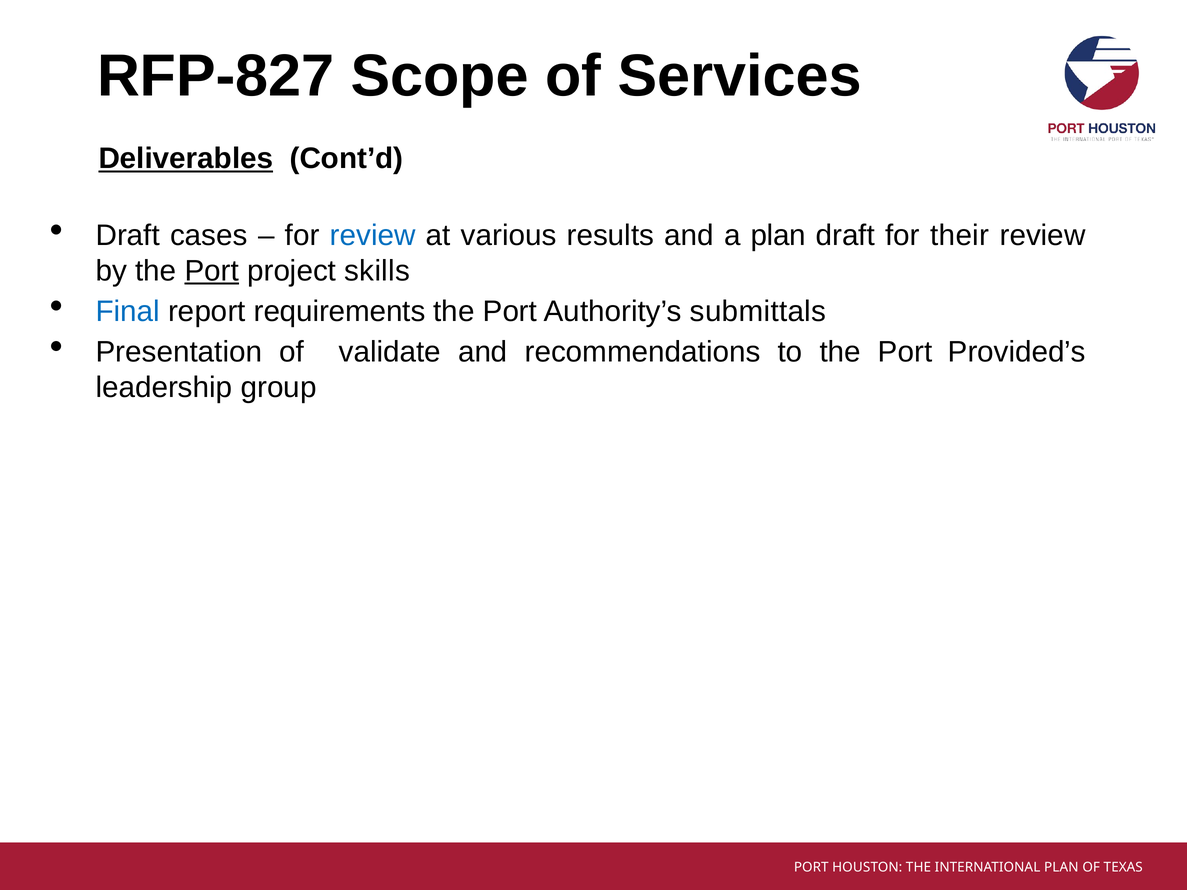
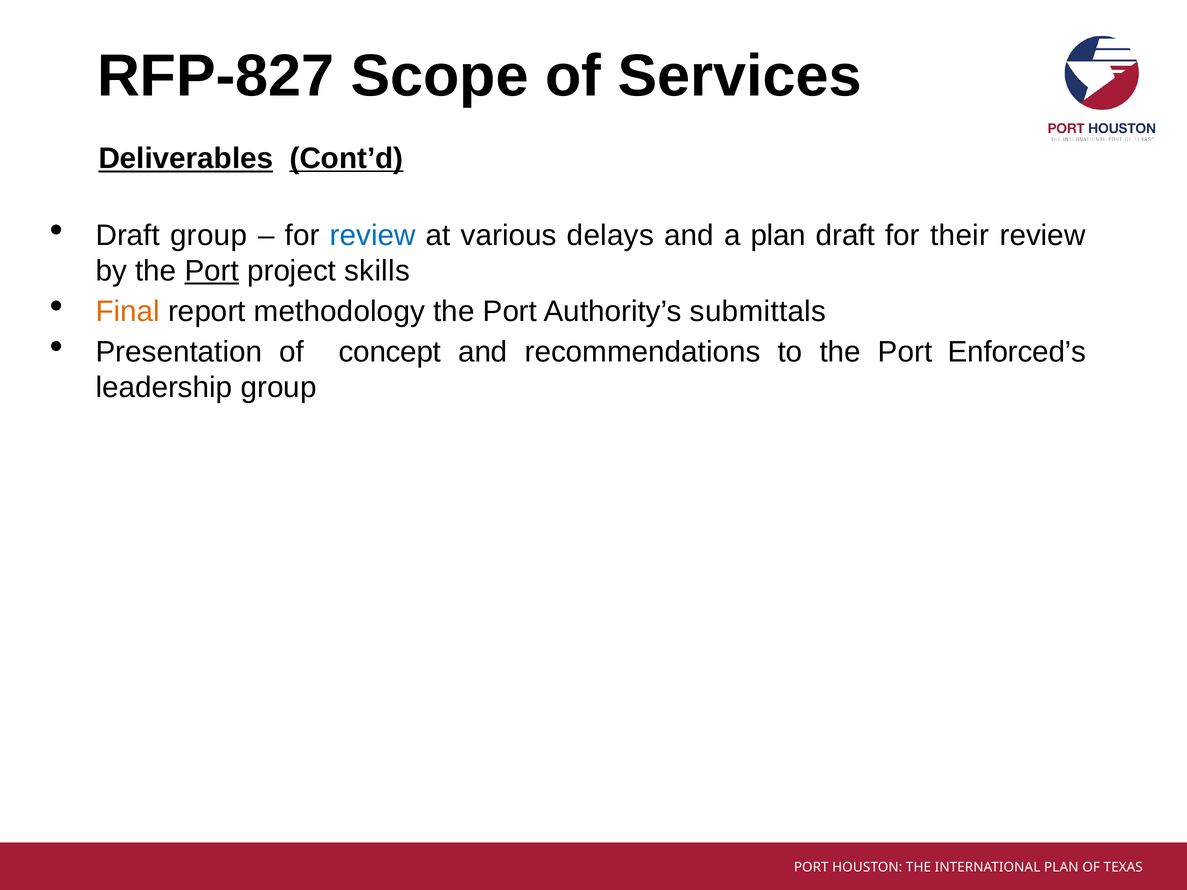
Cont’d underline: none -> present (346, 158)
Draft cases: cases -> group (209, 235)
results: results -> delays (610, 235)
Final colour: blue -> orange (128, 311)
requirements: requirements -> methodology (339, 311)
validate: validate -> concept (390, 352)
Provided’s: Provided’s -> Enforced’s (1017, 352)
